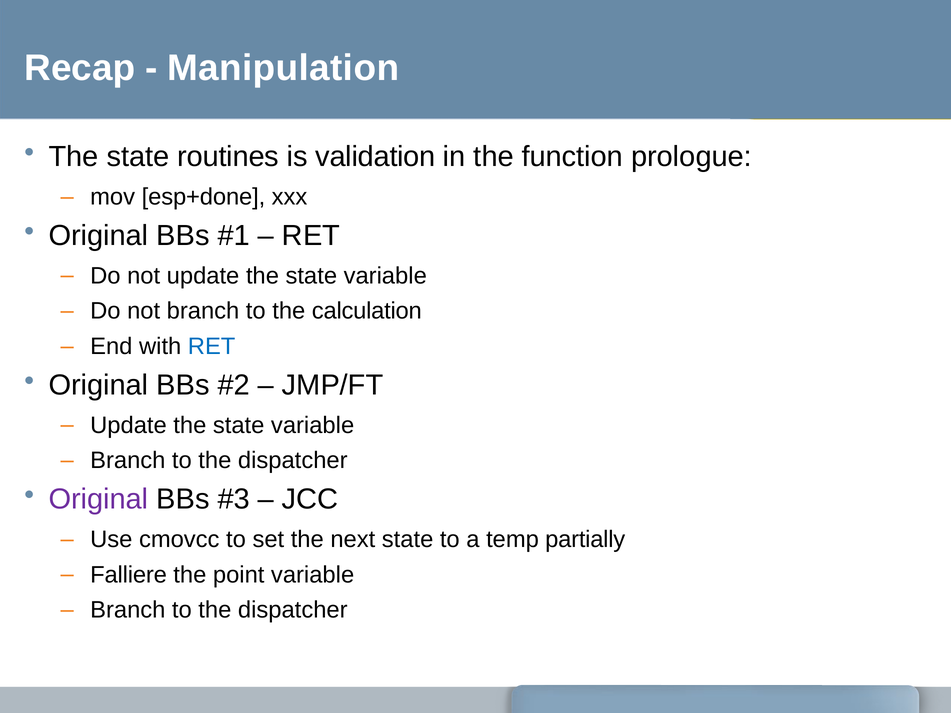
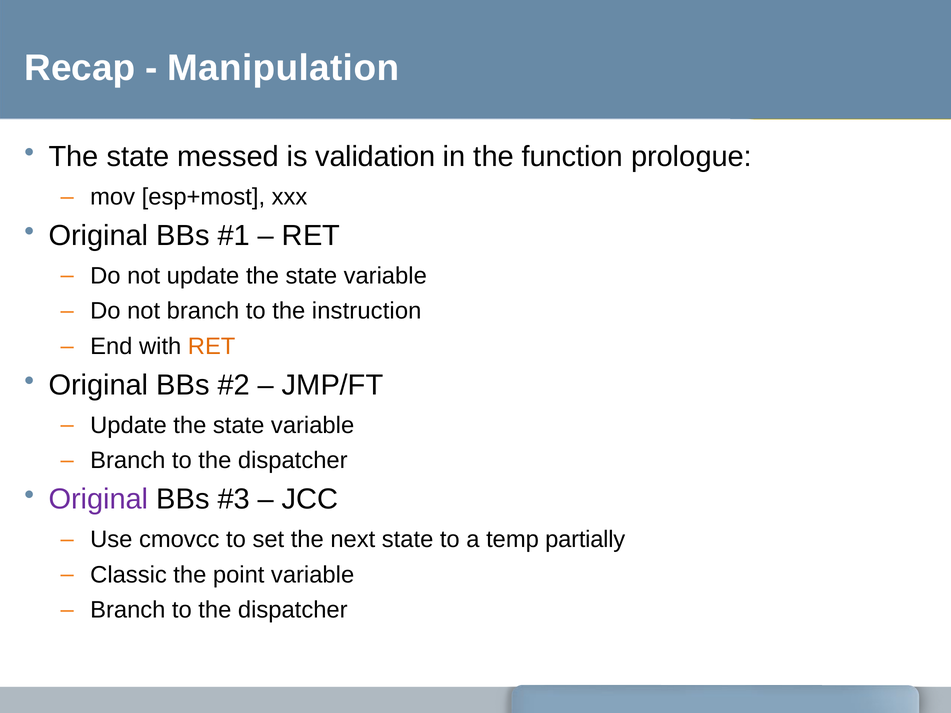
routines: routines -> messed (228, 157)
esp+done: esp+done -> esp+most (203, 197)
calculation: calculation -> instruction (367, 311)
RET colour: blue -> orange (212, 347)
Falliere: Falliere -> Classic (129, 575)
